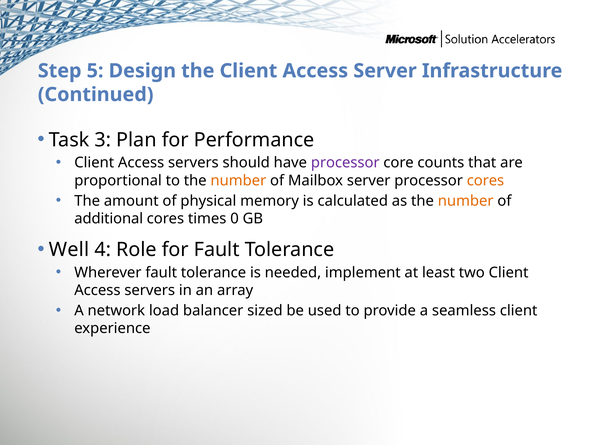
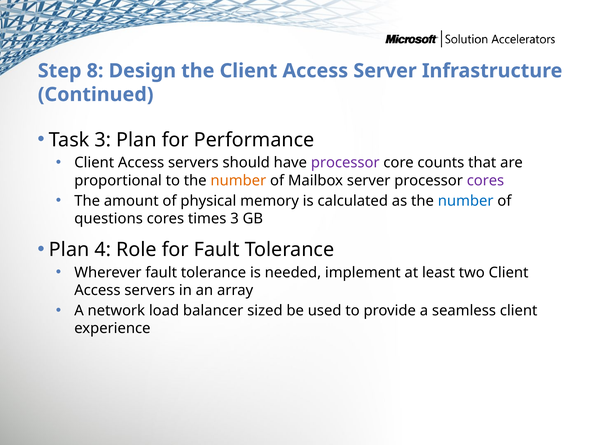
5: 5 -> 8 (95, 71)
cores colour: orange -> purple (485, 180)
number colour: orange -> blue (466, 201)
additional: additional -> questions (109, 218)
times 0: 0 -> 3 (235, 218)
Well: Well -> Plan (69, 249)
